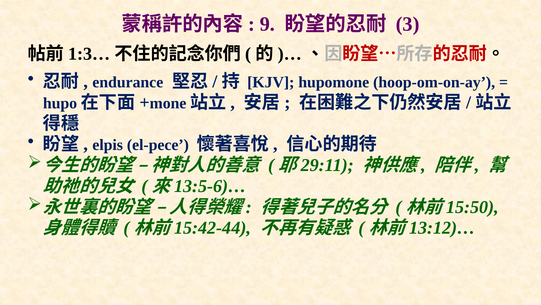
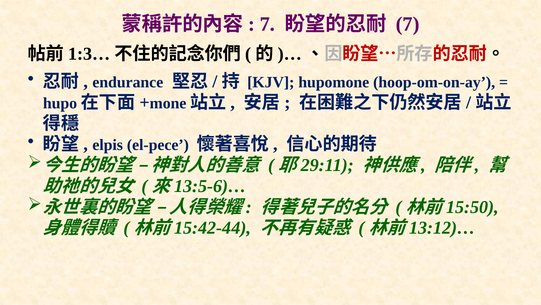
9: 9 -> 7 (267, 24)
3: 3 -> 7 (408, 24)
